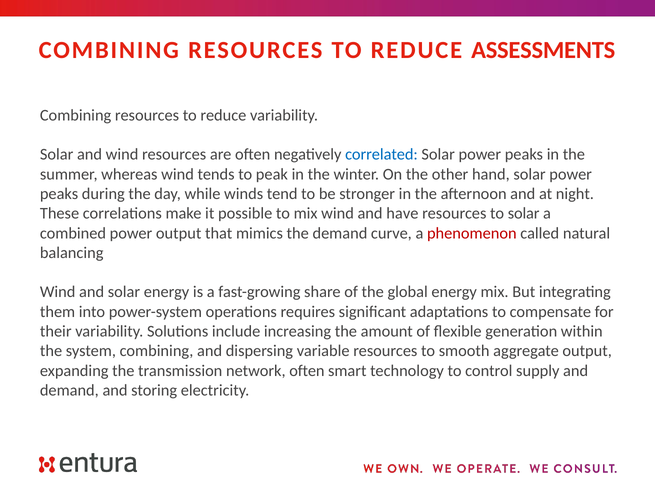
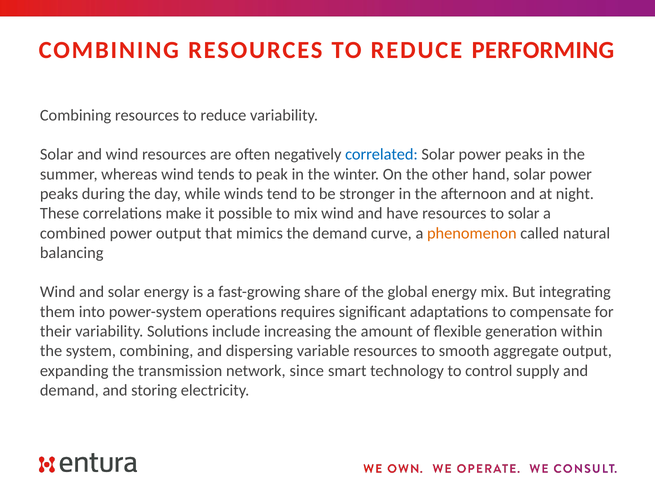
ASSESSMENTS: ASSESSMENTS -> PERFORMING (543, 50)
phenomenon colour: red -> orange (472, 233)
network often: often -> since (307, 371)
